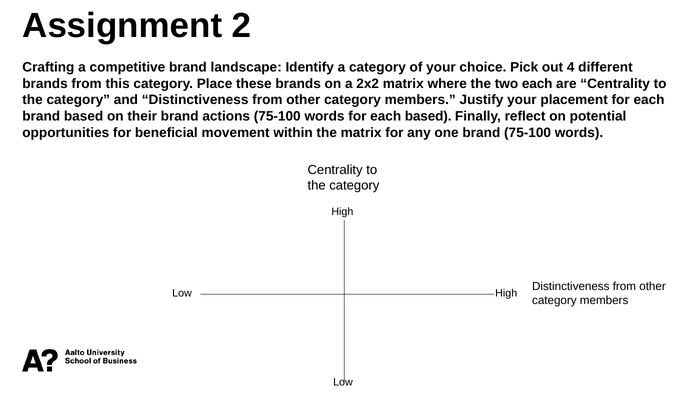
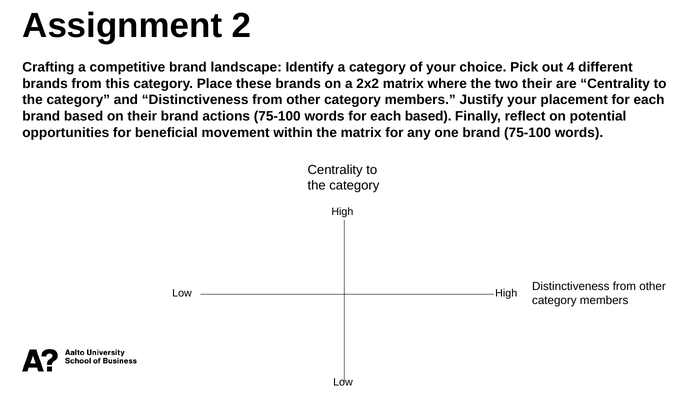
two each: each -> their (537, 84)
